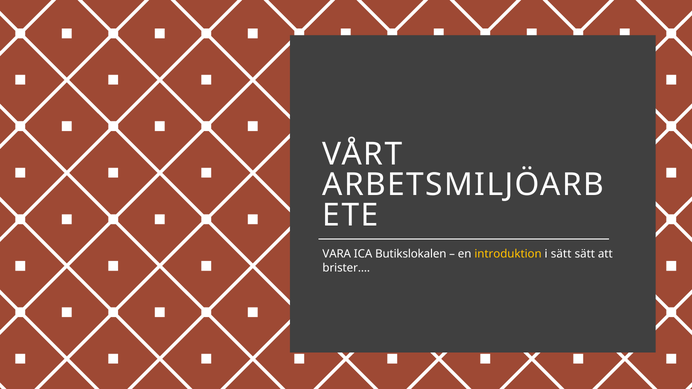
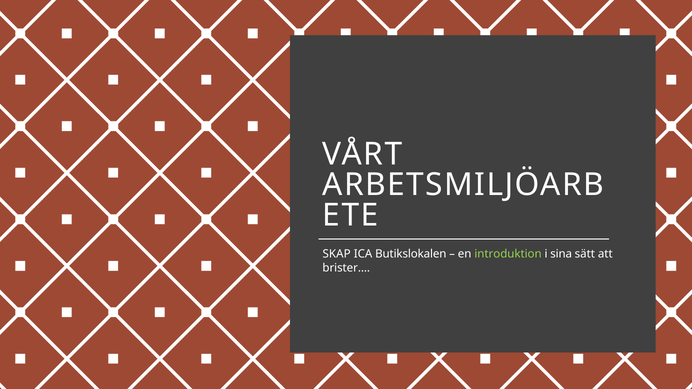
VARA: VARA -> SKAP (337, 254)
introduktion colour: yellow -> light green (508, 254)
i sätt: sätt -> sina (561, 254)
